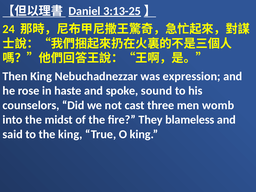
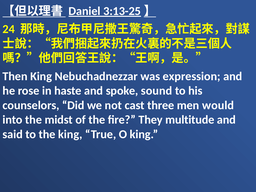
womb: womb -> would (218, 105)
blameless: blameless -> multitude (190, 120)
